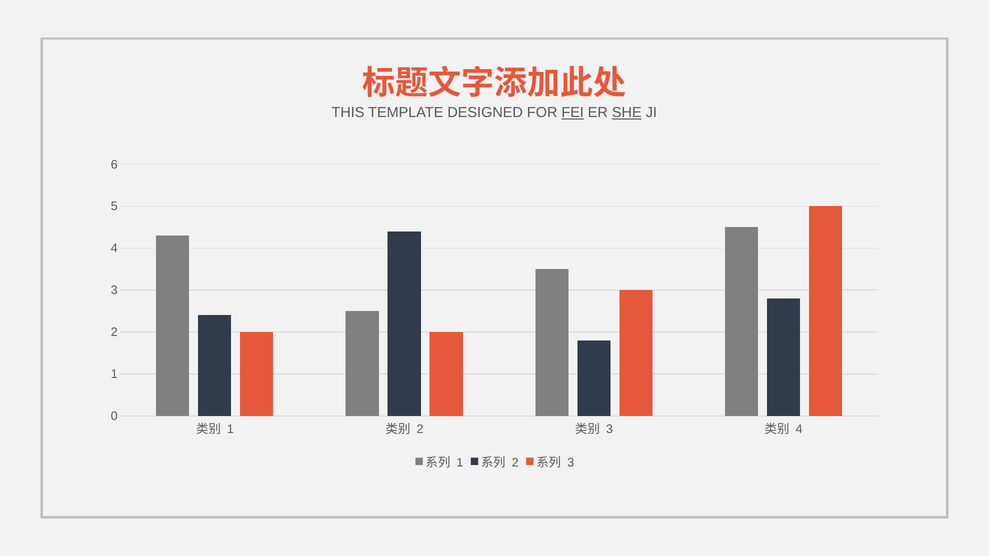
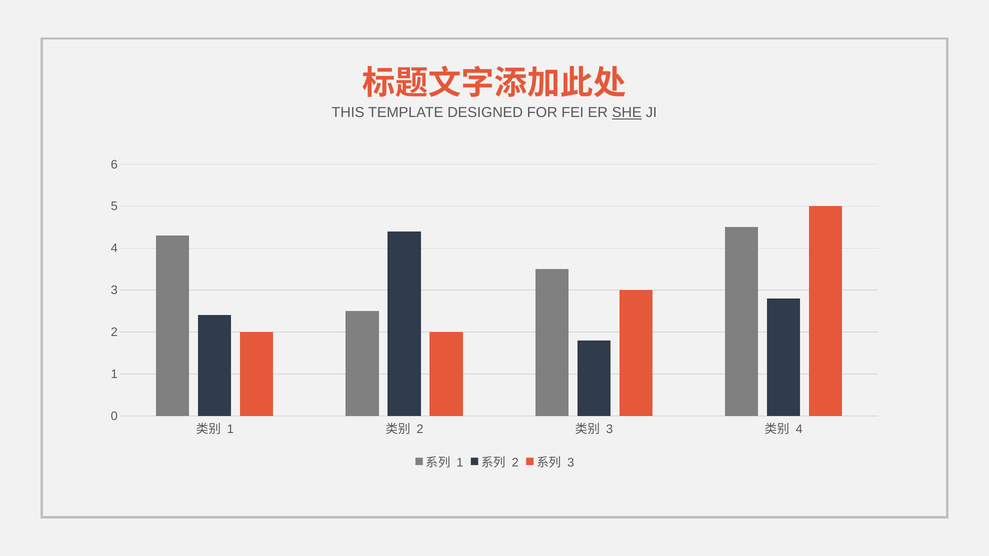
FEI underline: present -> none (573, 113)
